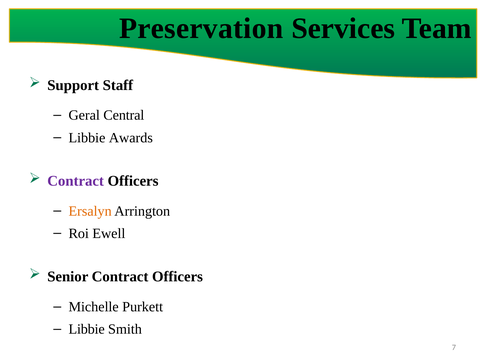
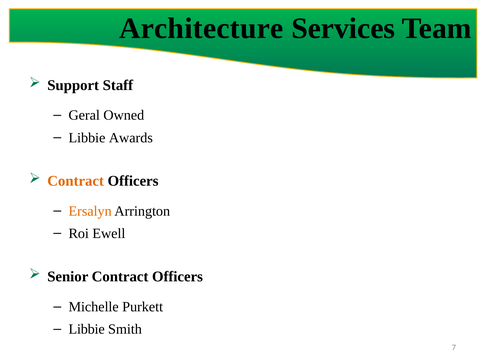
Preservation: Preservation -> Architecture (201, 28)
Central: Central -> Owned (124, 115)
Contract colour: purple -> orange (76, 181)
